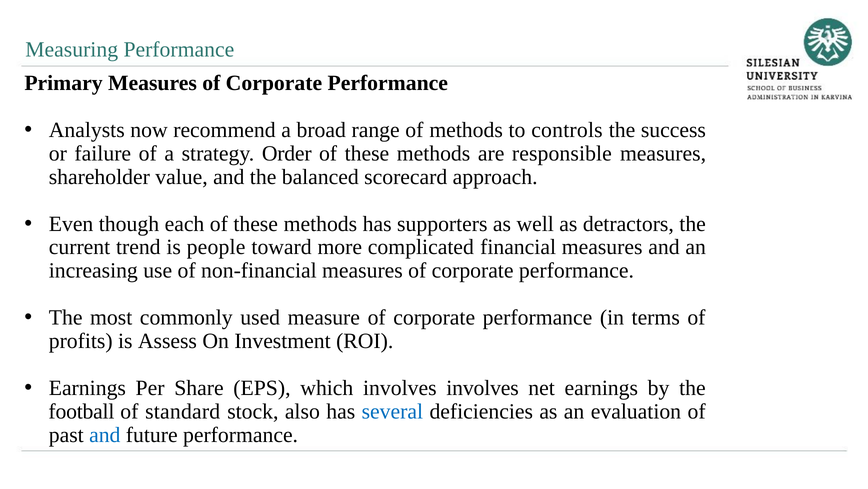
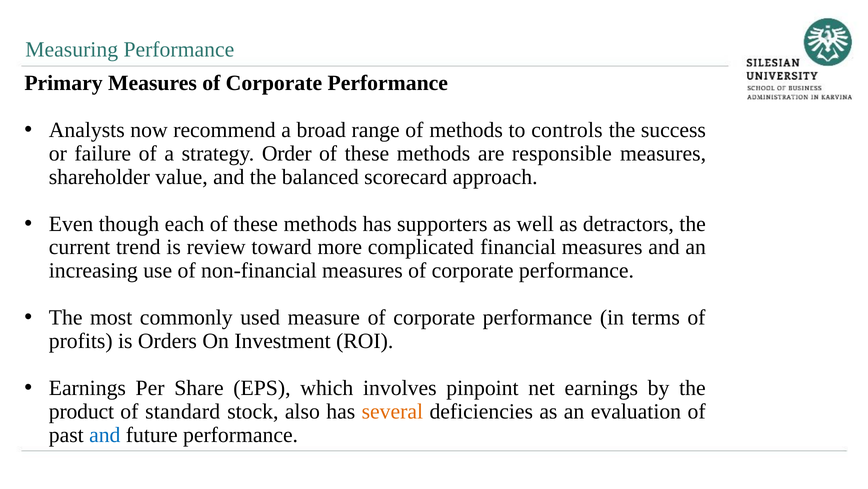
people: people -> review (216, 247)
Assess: Assess -> Orders (167, 341)
involves involves: involves -> pinpoint (482, 387)
football: football -> product (81, 411)
several colour: blue -> orange (392, 411)
